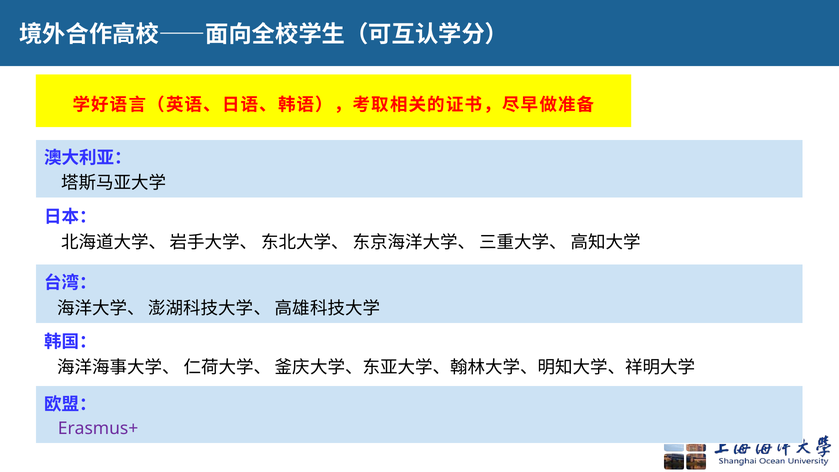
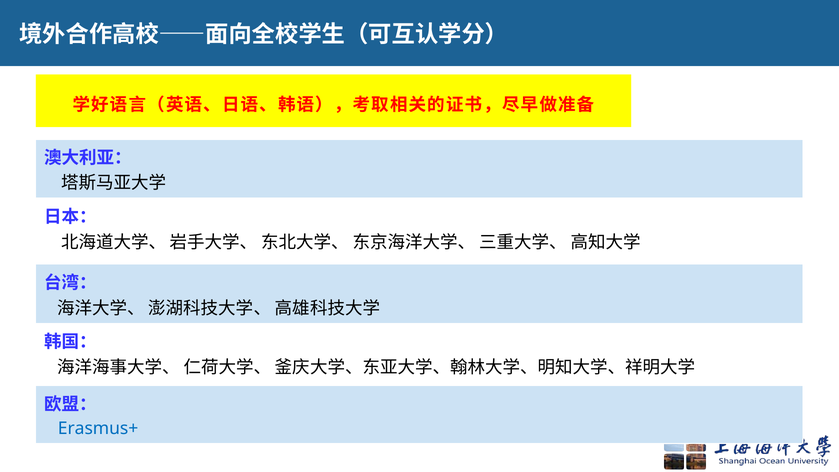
Erasmus+ colour: purple -> blue (98, 428)
